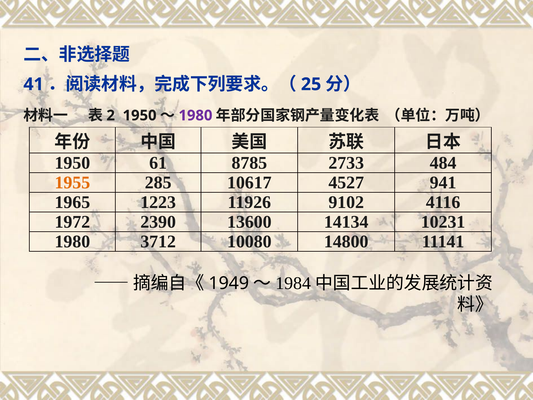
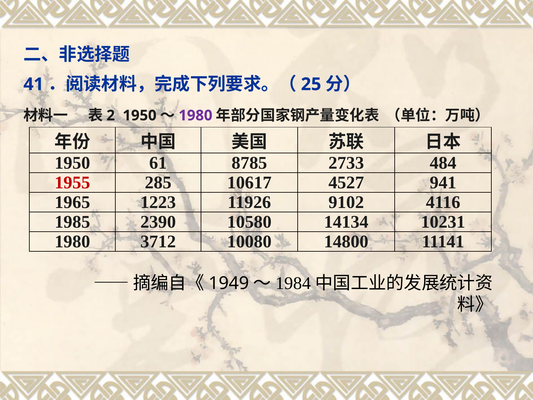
1955 colour: orange -> red (72, 183)
1972: 1972 -> 1985 (72, 222)
13600: 13600 -> 10580 (249, 222)
